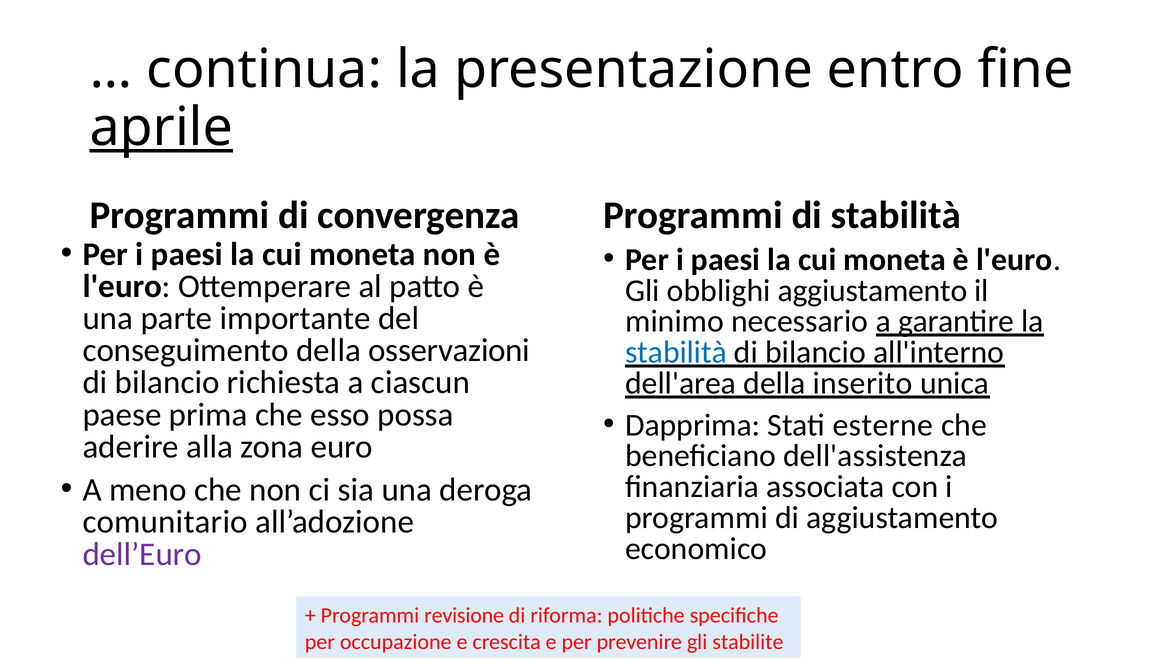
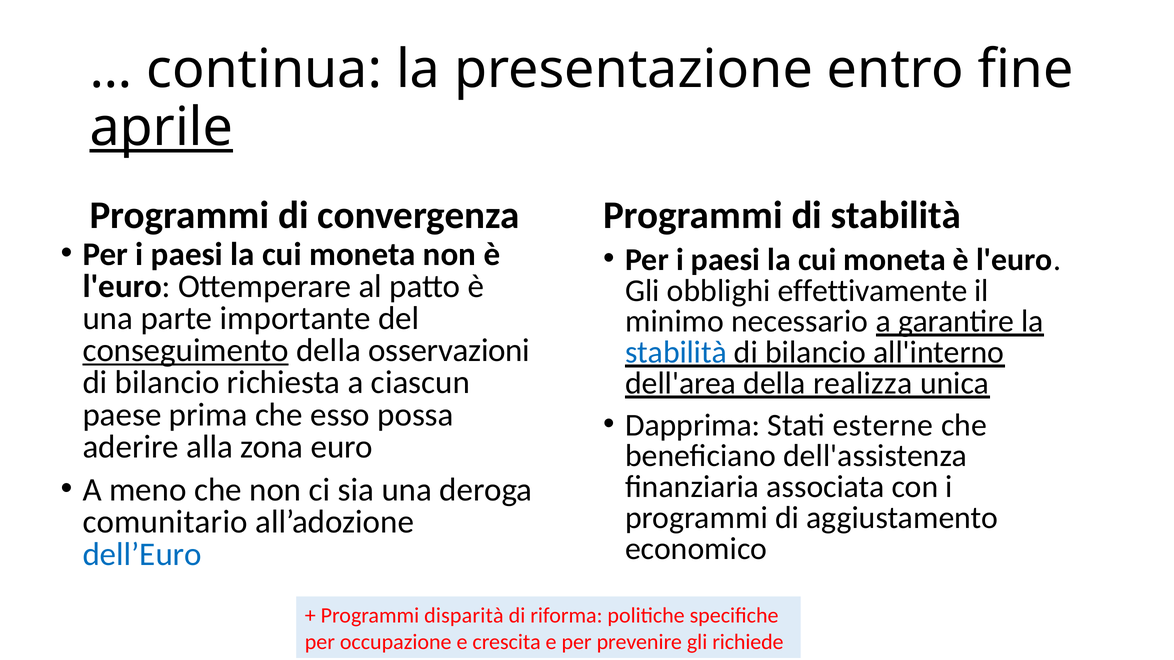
obblighi aggiustamento: aggiustamento -> effettivamente (873, 291)
conseguimento underline: none -> present (186, 351)
inserito: inserito -> realizza (863, 383)
dell’Euro colour: purple -> blue (142, 554)
revisione: revisione -> disparità (464, 616)
stabilite: stabilite -> richiede (748, 642)
